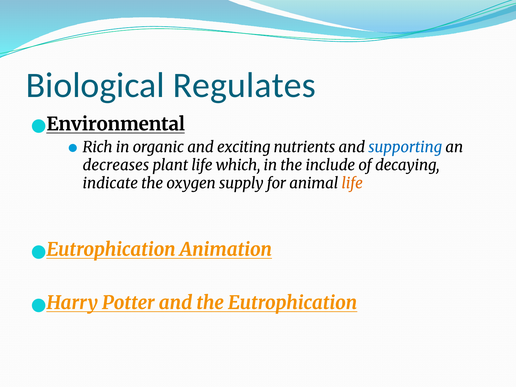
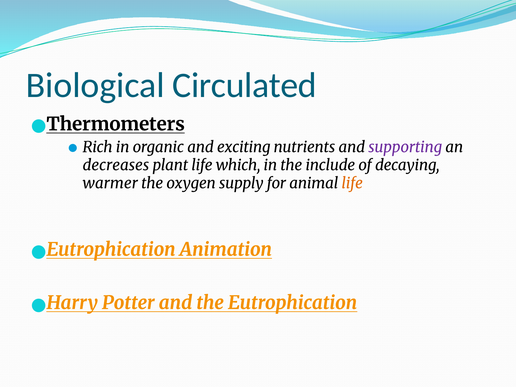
Regulates: Regulates -> Circulated (245, 85)
Environmental: Environmental -> Thermometers (116, 124)
supporting colour: blue -> purple (405, 147)
indicate: indicate -> warmer (110, 183)
